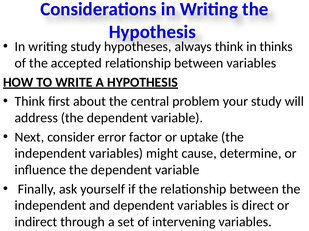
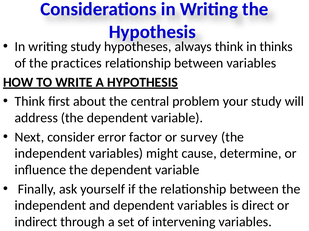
accepted: accepted -> practices (76, 63)
uptake: uptake -> survey (199, 137)
